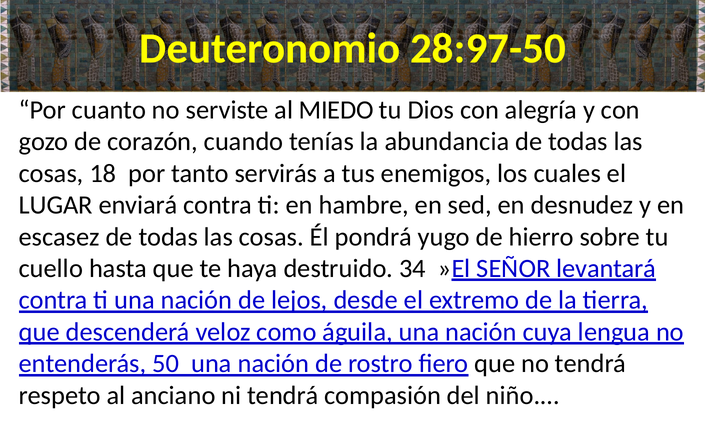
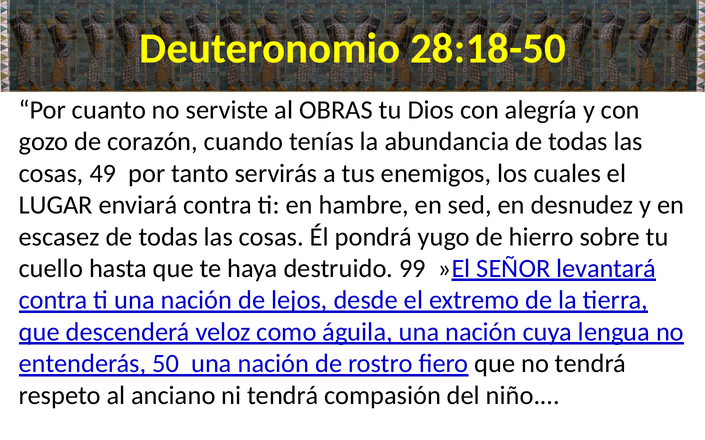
28:97-50: 28:97-50 -> 28:18-50 (488, 49)
MIEDO: MIEDO -> OBRAS (336, 110)
18: 18 -> 49 (103, 174)
34: 34 -> 99 (412, 269)
